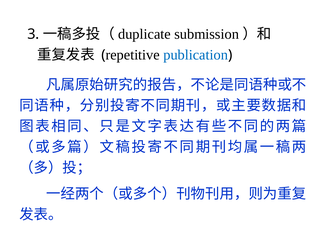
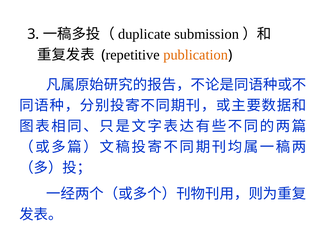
publication colour: blue -> orange (196, 55)
